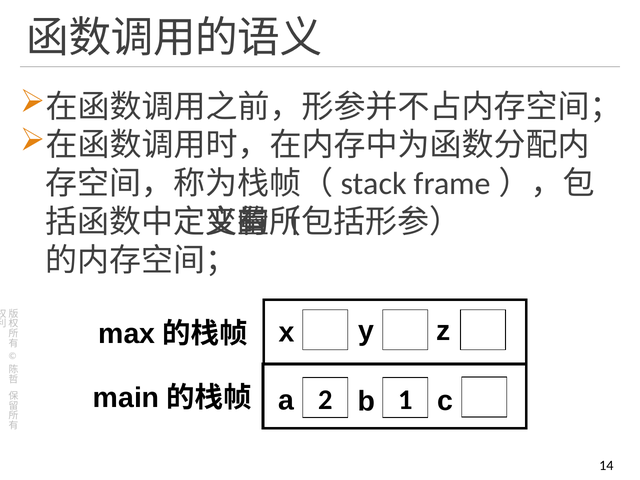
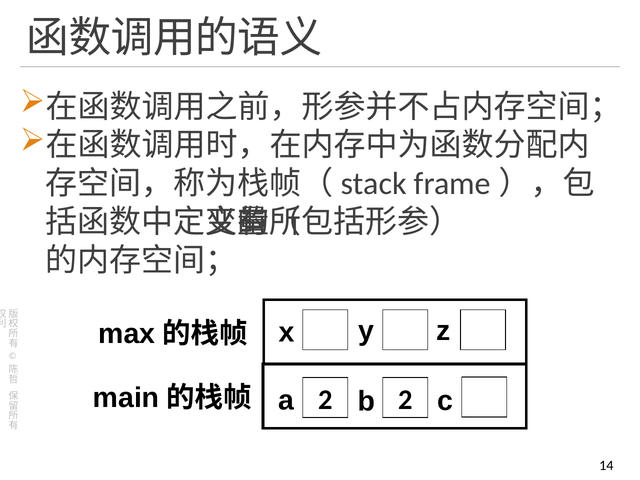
a 1: 1 -> 2 (405, 400)
